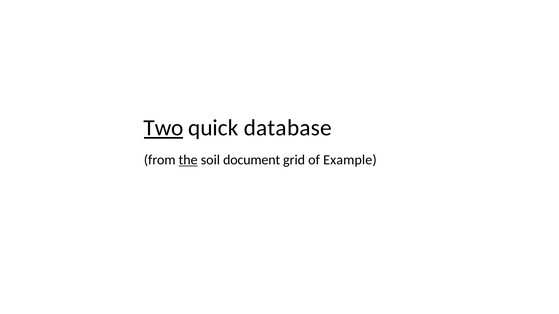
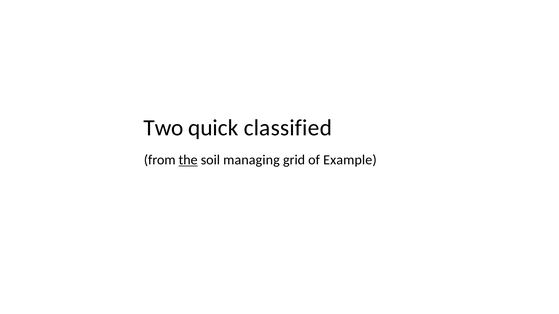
Two underline: present -> none (164, 128)
database: database -> classified (288, 128)
document: document -> managing (251, 160)
